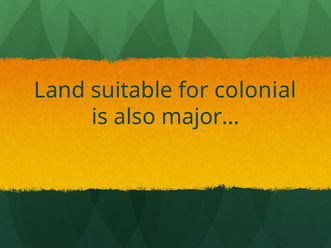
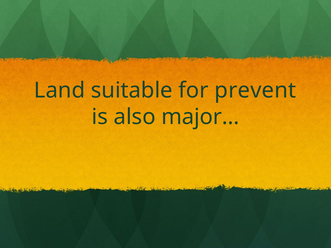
colonial: colonial -> prevent (255, 90)
